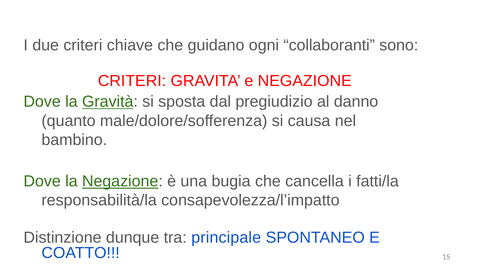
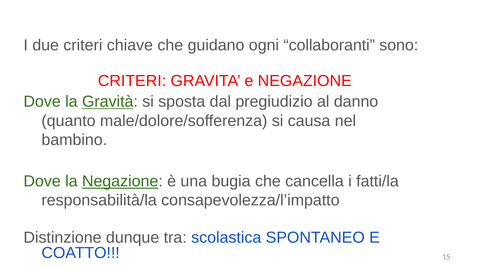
principale: principale -> scolastica (226, 238)
